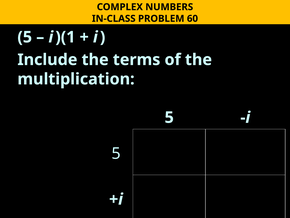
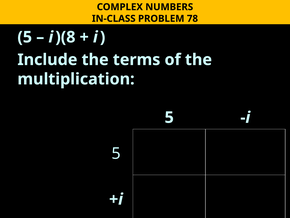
60: 60 -> 78 (192, 19)
)(1: )(1 -> )(8 (65, 37)
